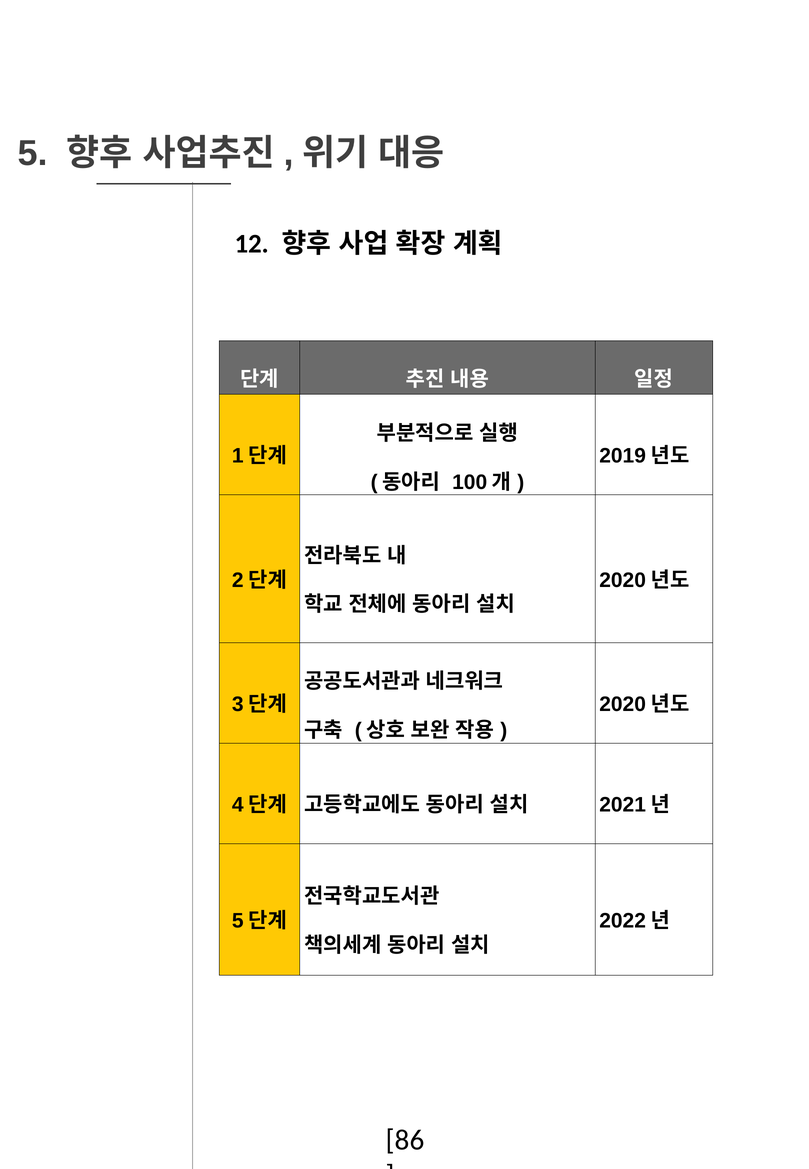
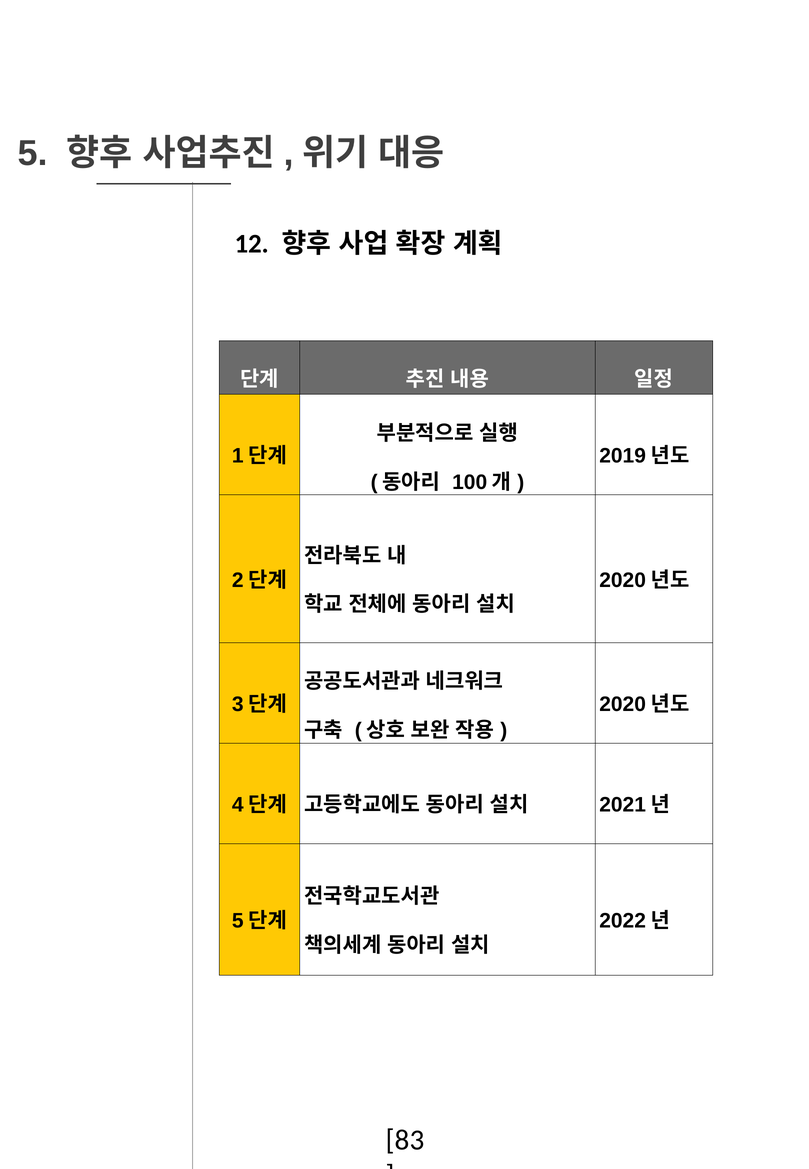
86: 86 -> 83 (405, 1140)
